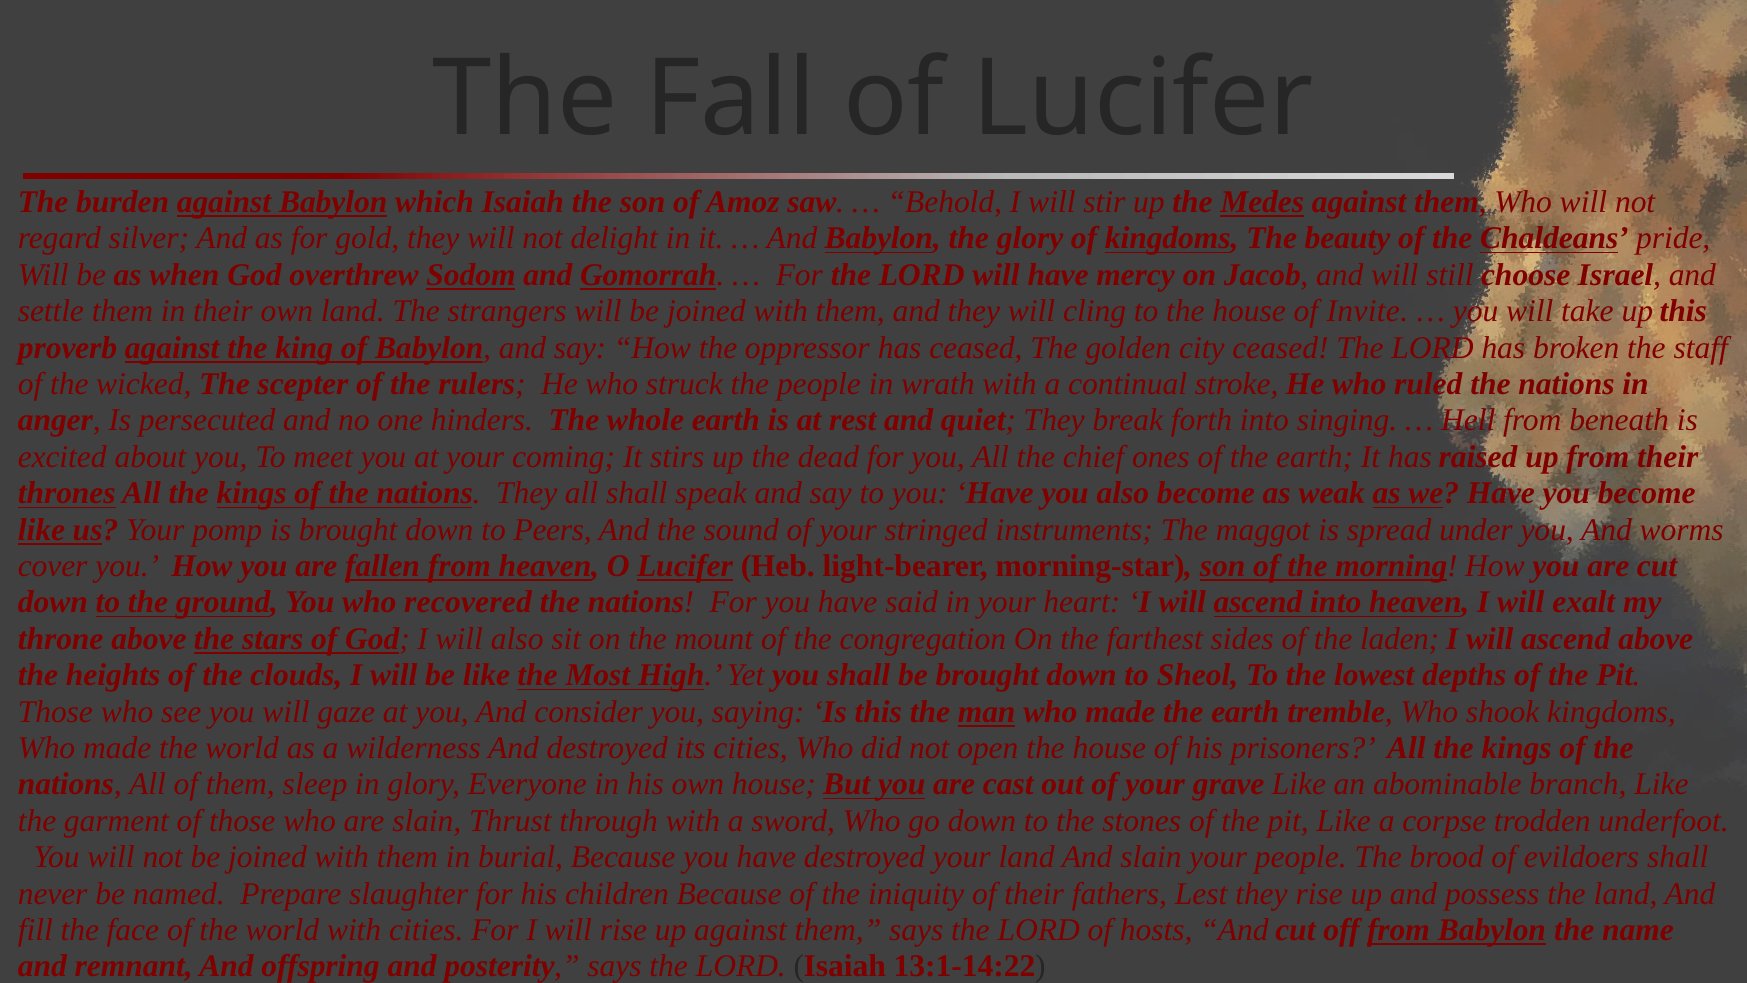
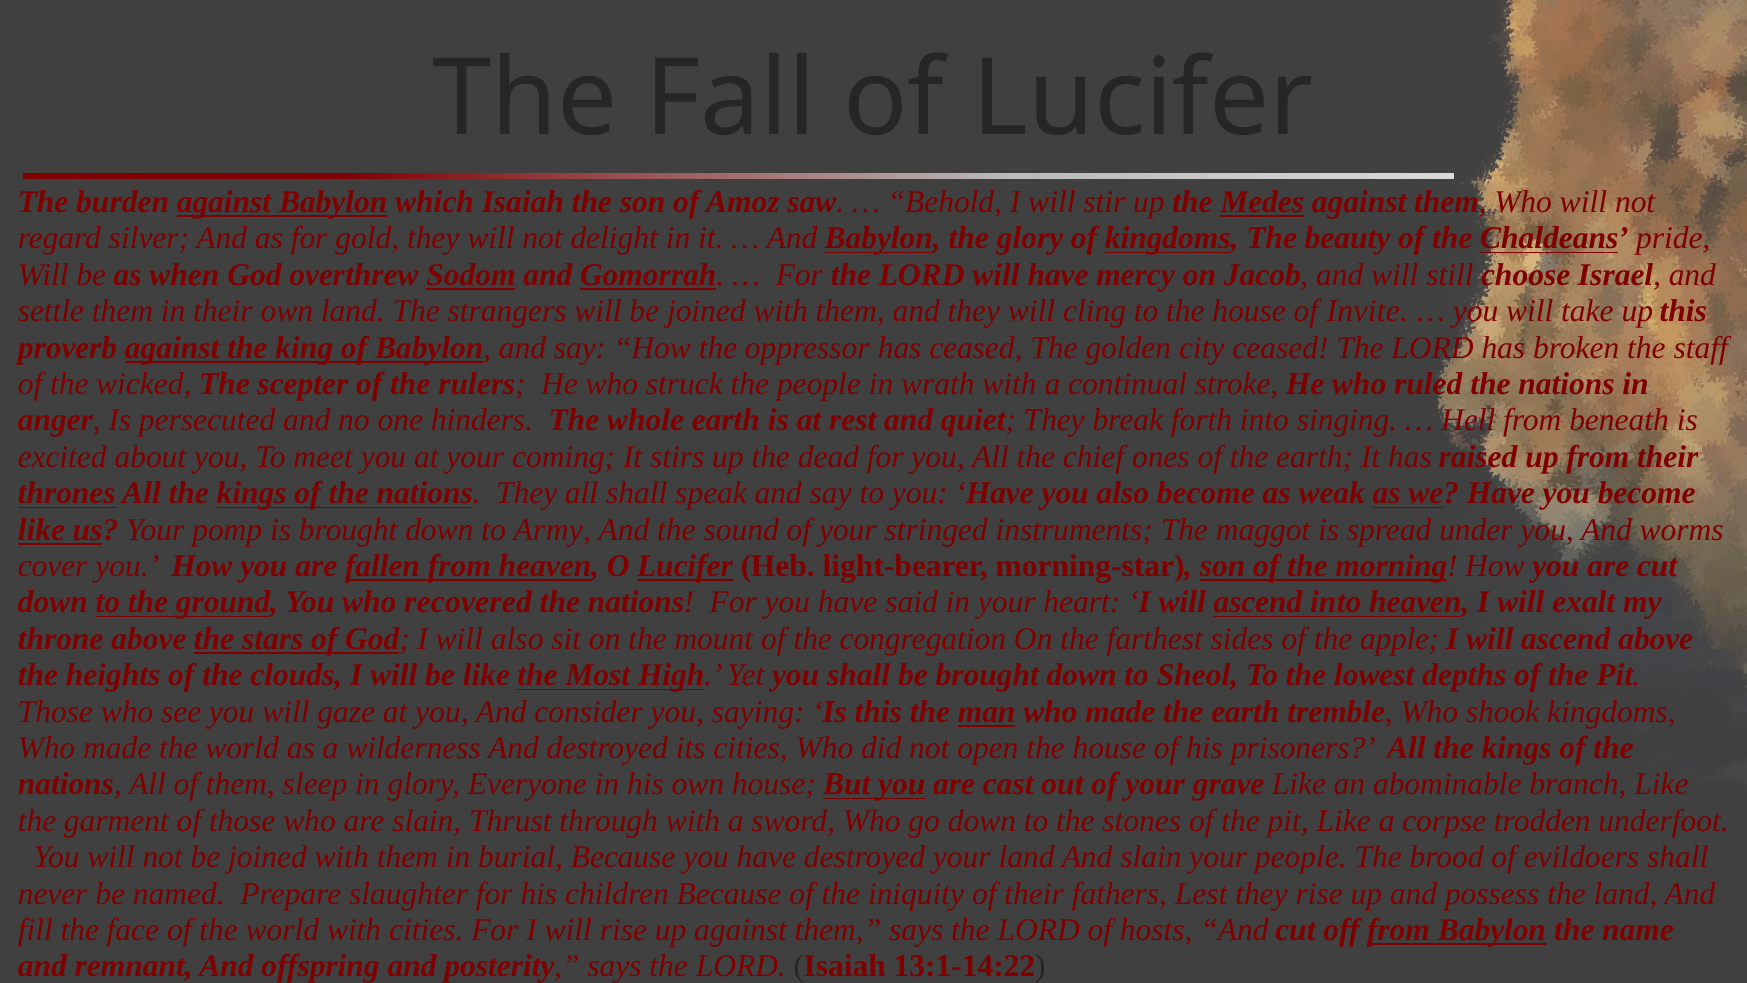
Peers: Peers -> Army (552, 530)
laden: laden -> apple (1400, 639)
